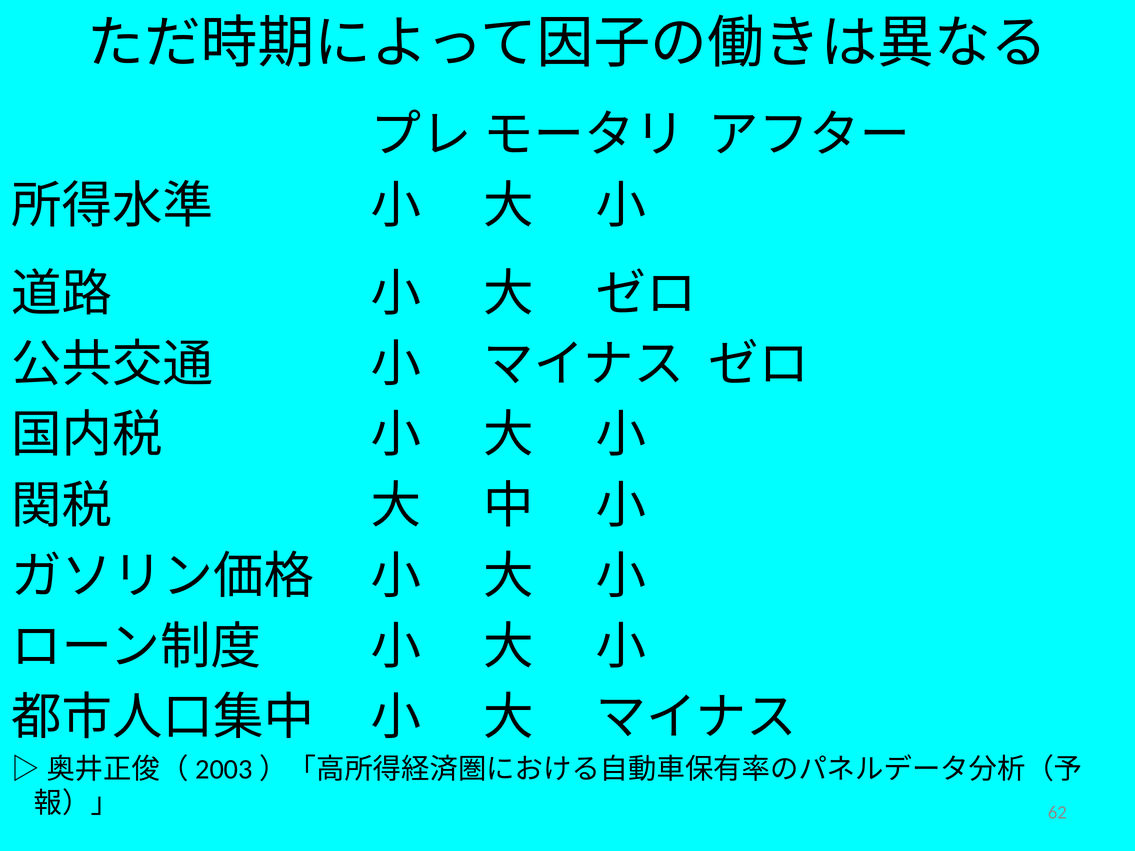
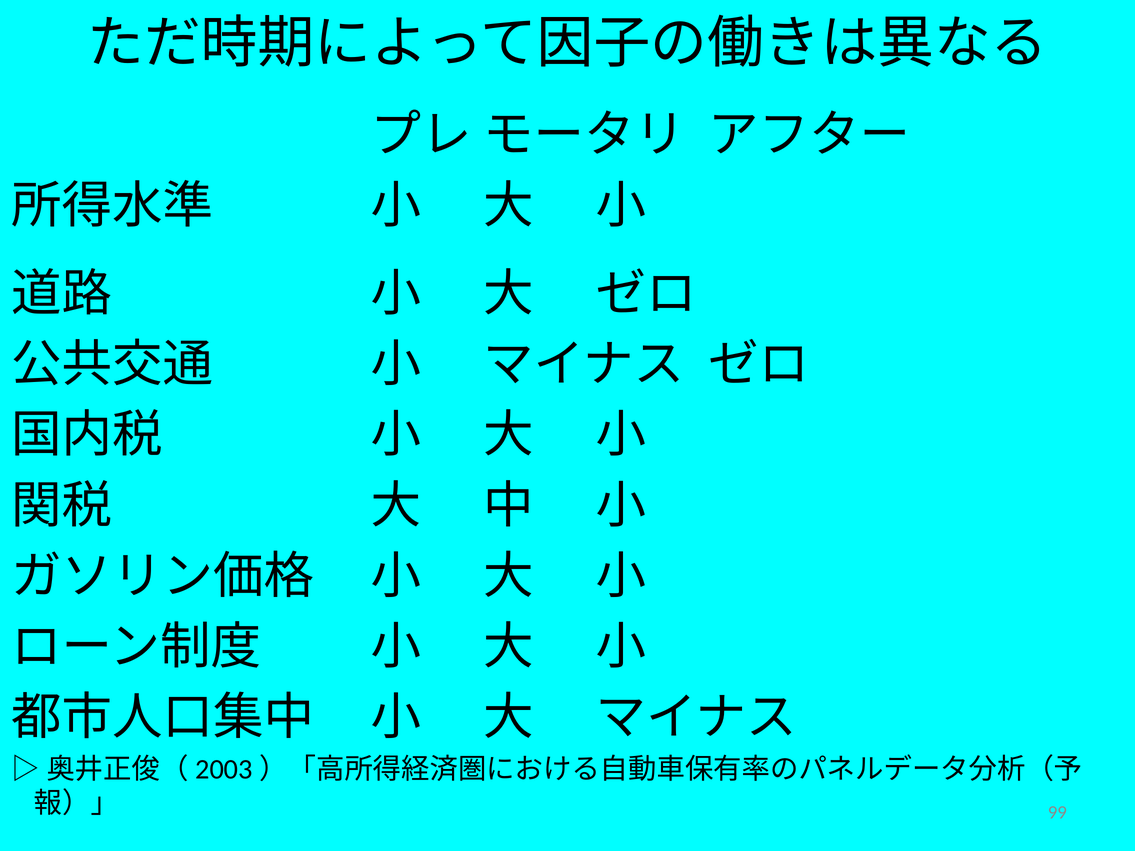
62: 62 -> 99 (1057, 813)
